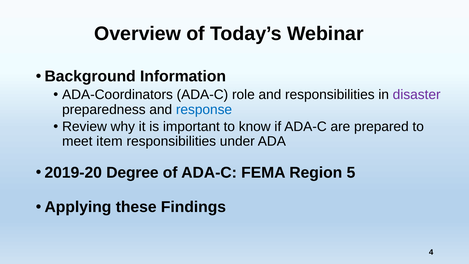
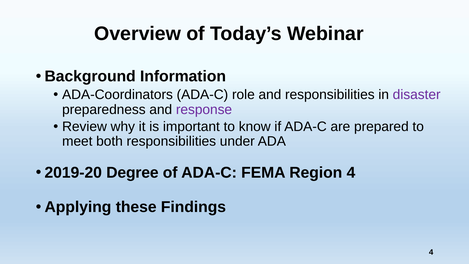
response colour: blue -> purple (204, 109)
item: item -> both (110, 141)
Region 5: 5 -> 4 (351, 172)
